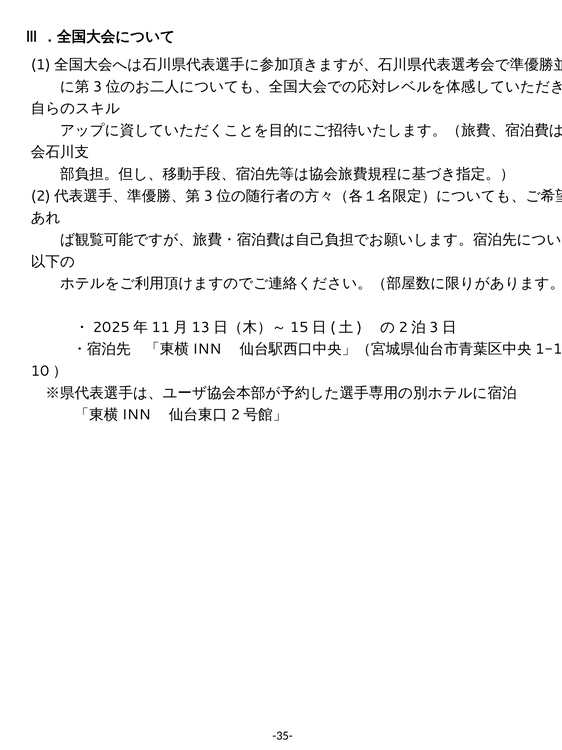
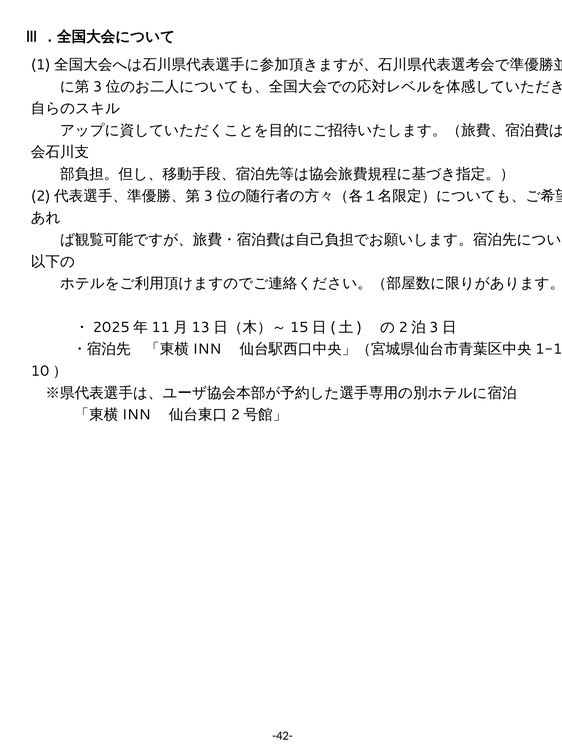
-35-: -35- -> -42- (282, 735)
